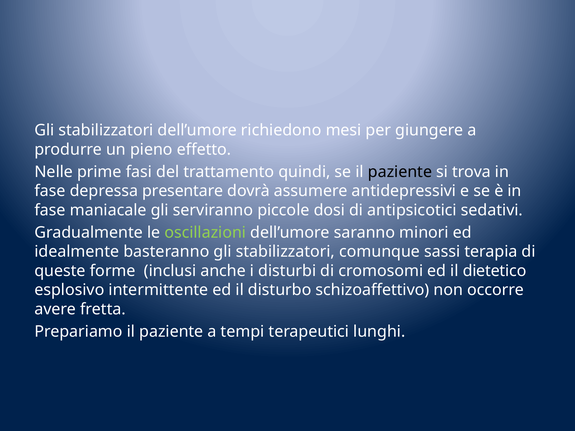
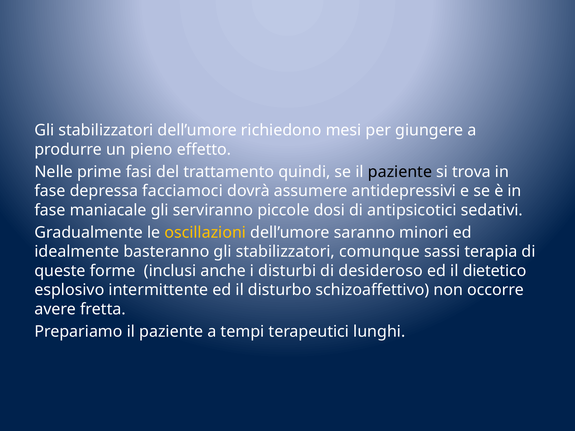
presentare: presentare -> facciamoci (183, 191)
oscillazioni colour: light green -> yellow (205, 233)
cromosomi: cromosomi -> desideroso (381, 271)
